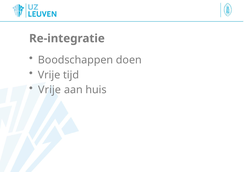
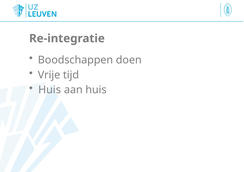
Vrije: Vrije -> Huis (50, 90)
